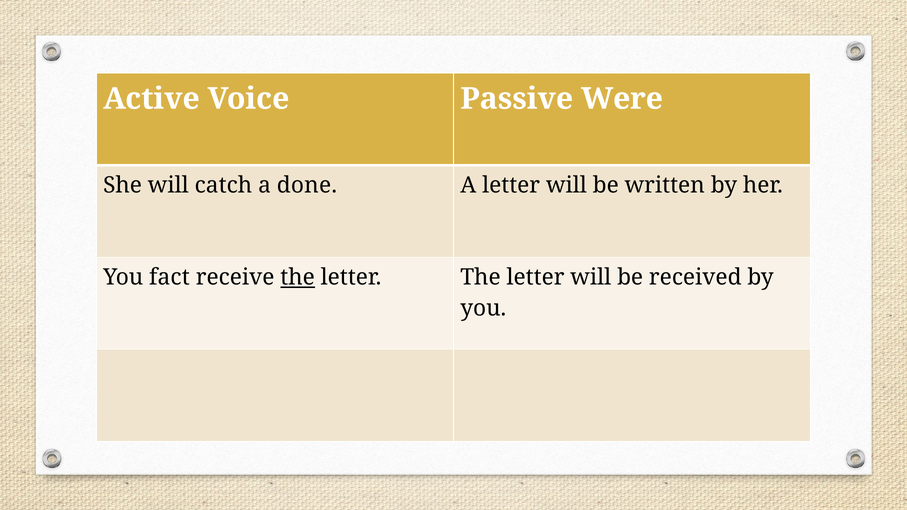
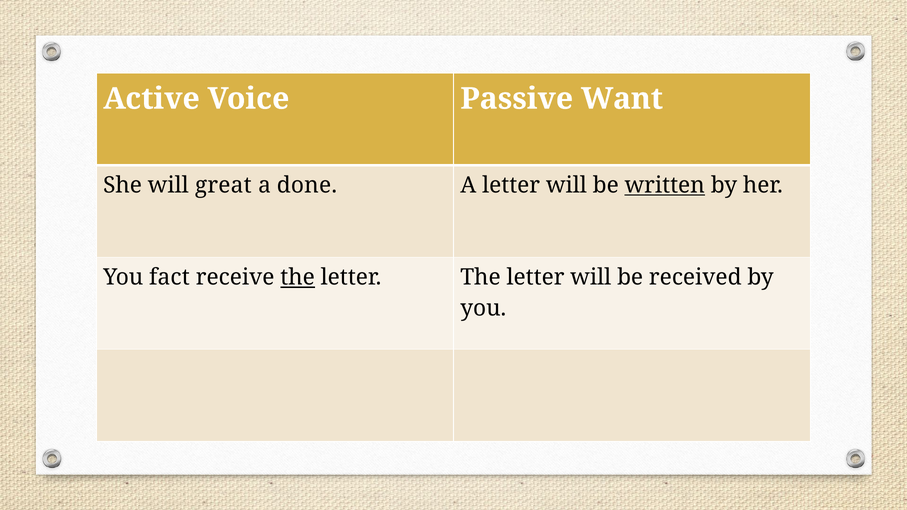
Were: Were -> Want (622, 99)
catch: catch -> great (223, 185)
written underline: none -> present (665, 185)
